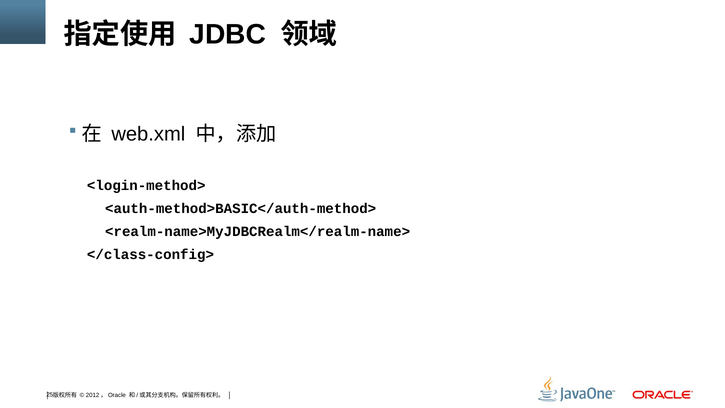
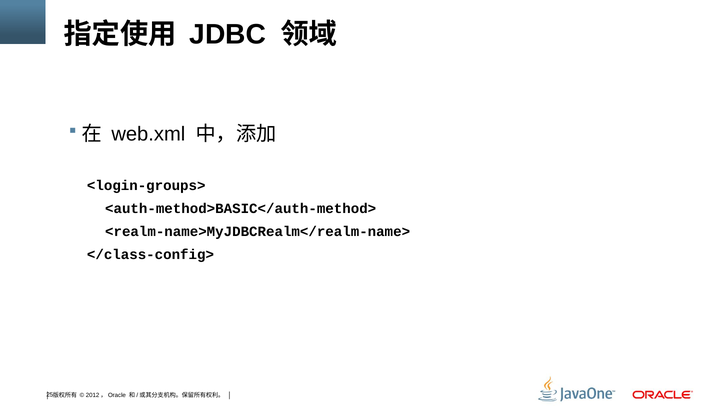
<login-method>: <login-method> -> <login-groups> (146, 186)
